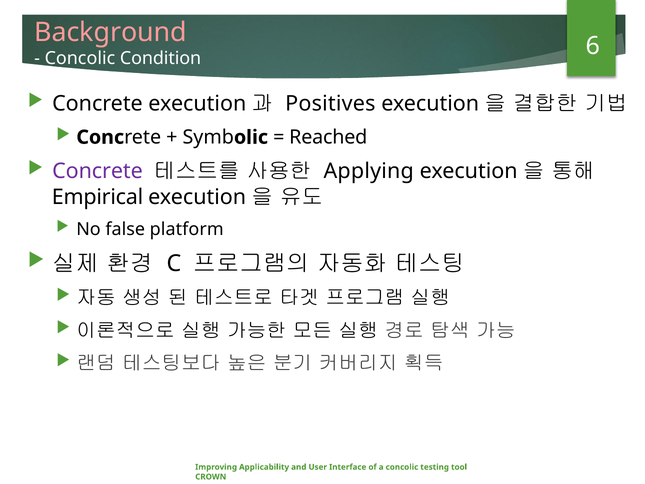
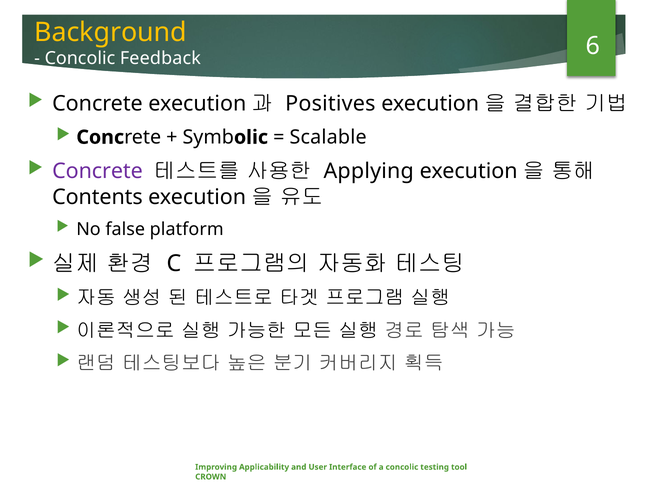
Background colour: pink -> yellow (111, 32)
Condition: Condition -> Feedback (160, 59)
Reached: Reached -> Scalable (328, 137)
Empirical: Empirical -> Contents (97, 197)
